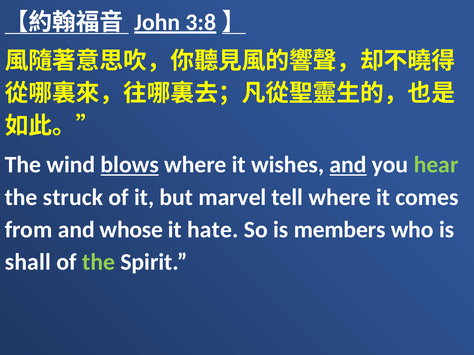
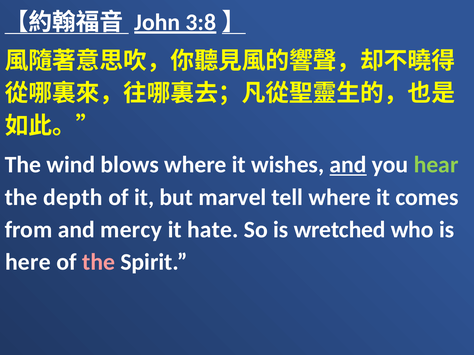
blows underline: present -> none (130, 165)
struck: struck -> depth (73, 197)
whose: whose -> mercy (131, 230)
members: members -> wretched (340, 230)
shall: shall -> here (28, 262)
the colour: light green -> pink (99, 262)
